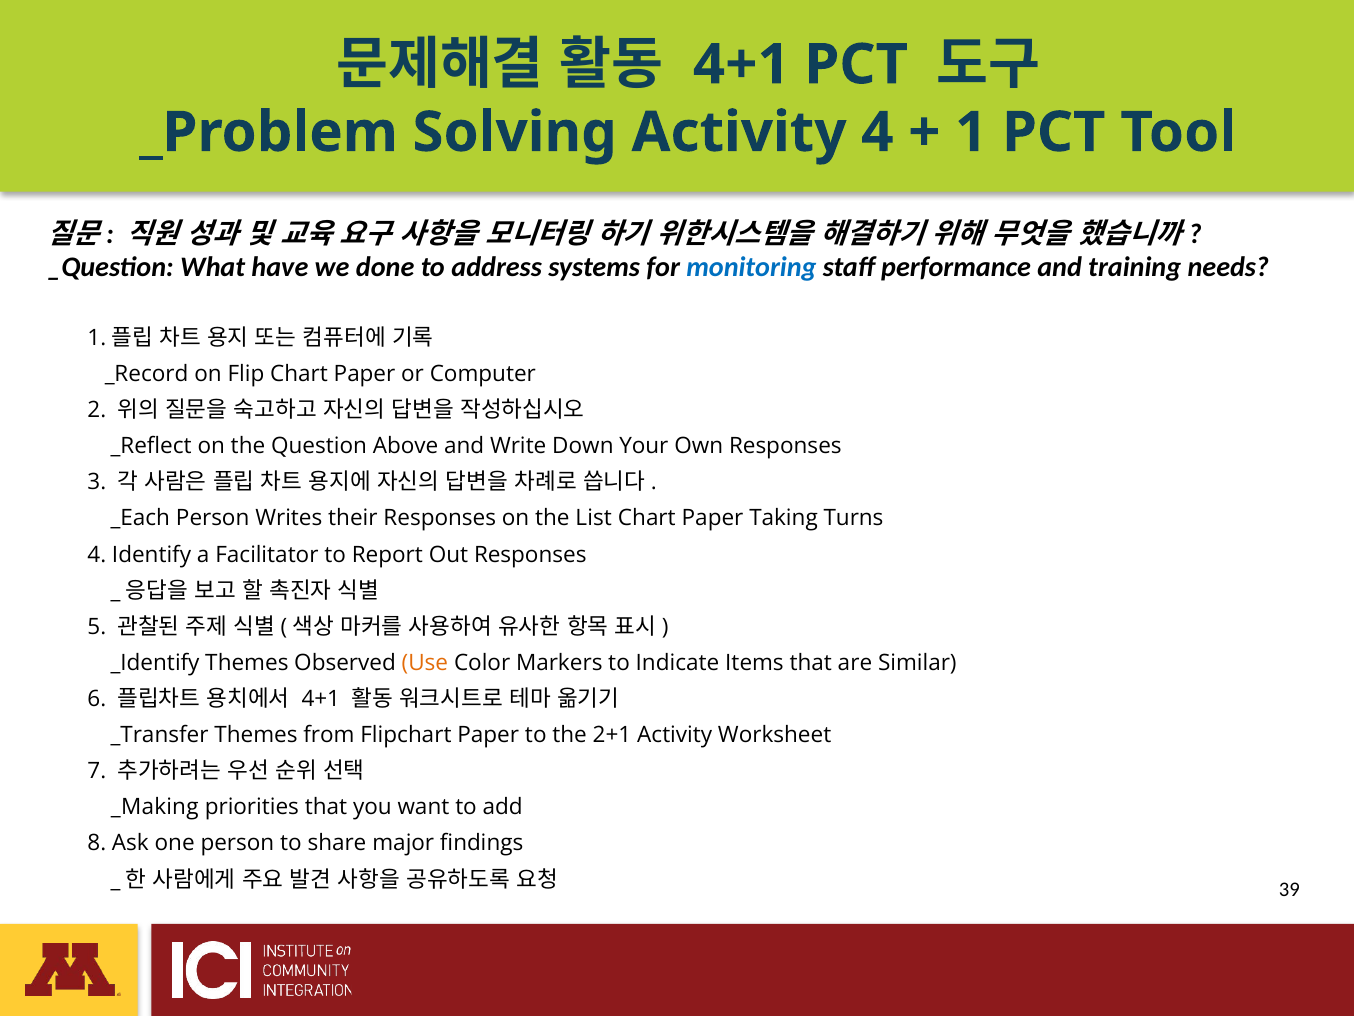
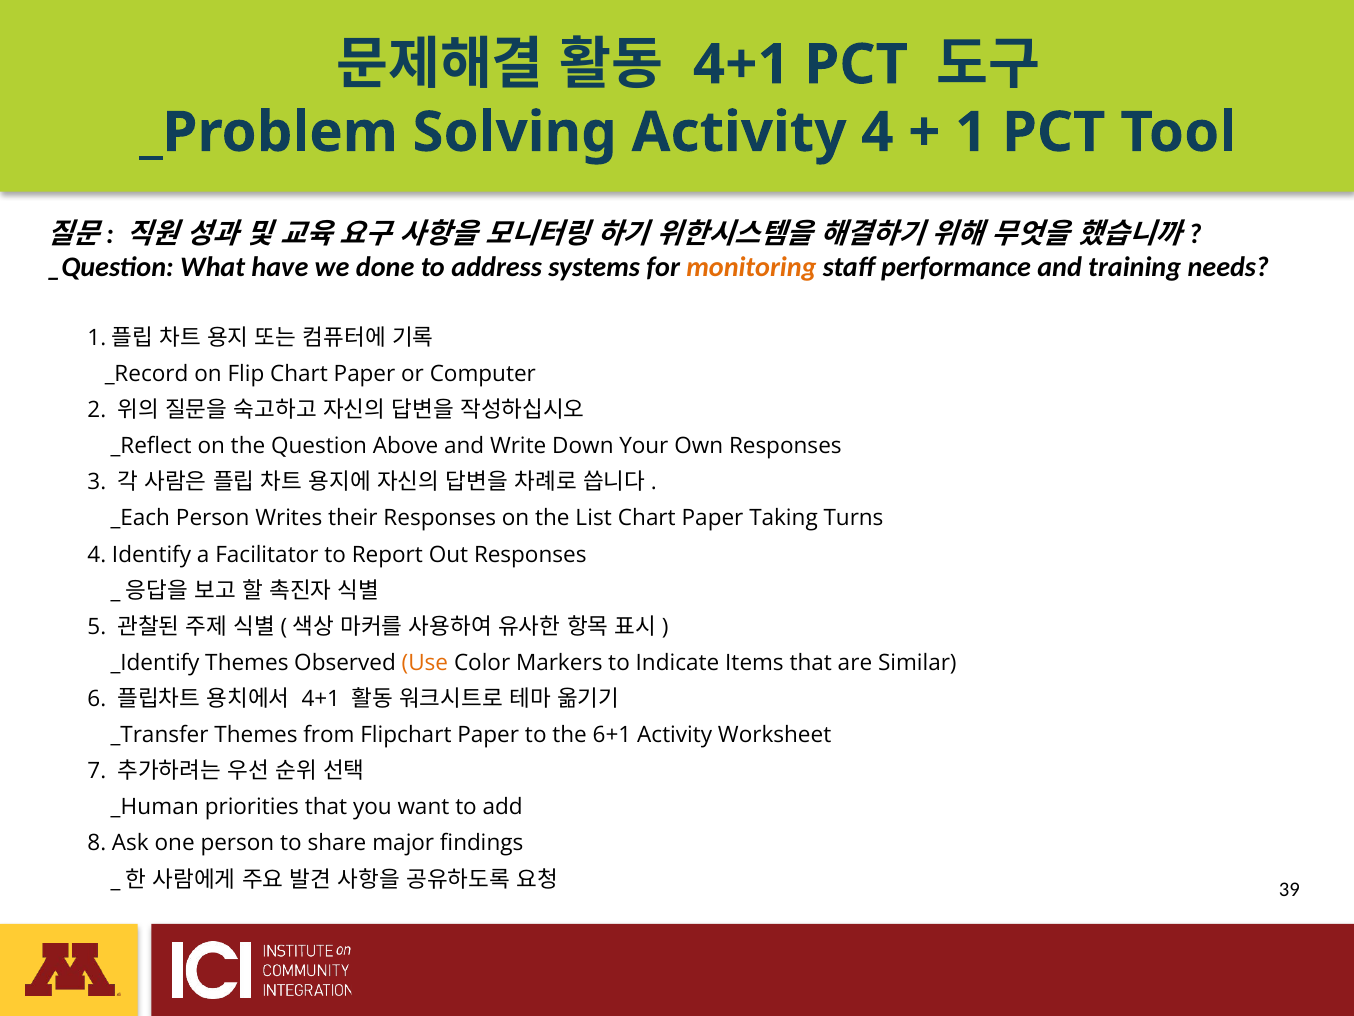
monitoring colour: blue -> orange (751, 267)
2+1: 2+1 -> 6+1 (612, 735)
_Making: _Making -> _Human (155, 807)
